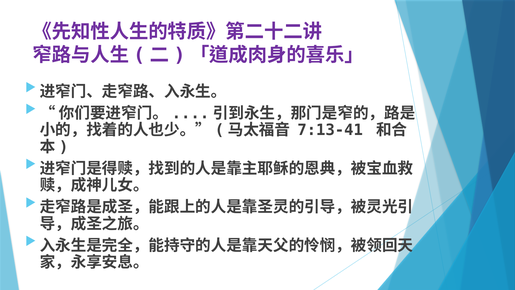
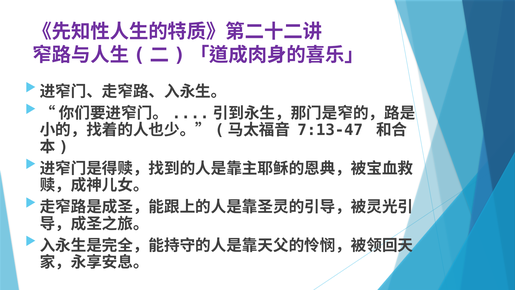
7:13-41: 7:13-41 -> 7:13-47 (330, 130)
